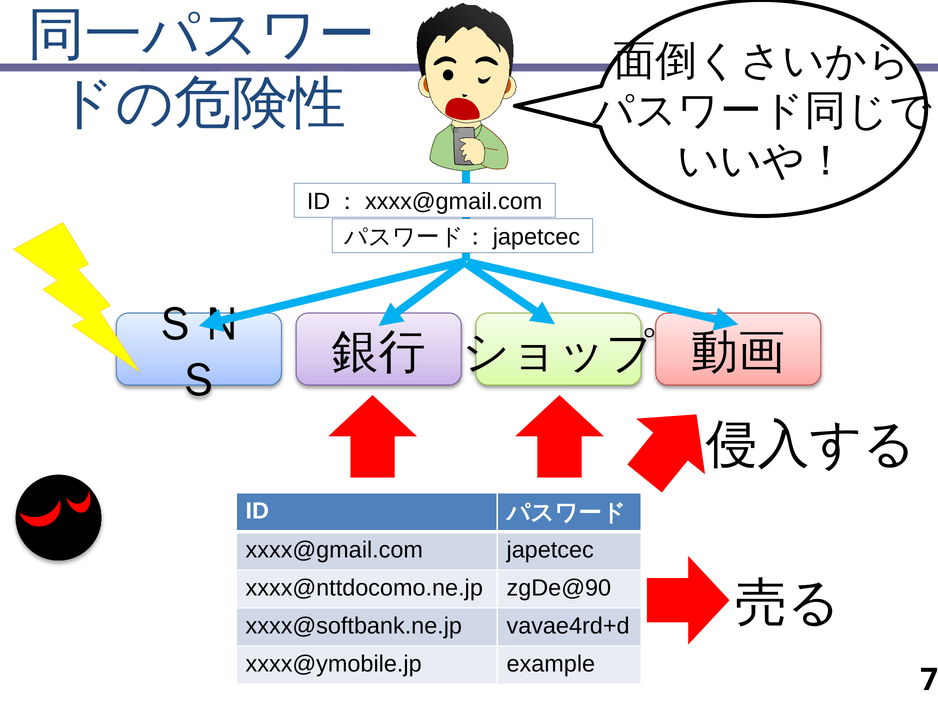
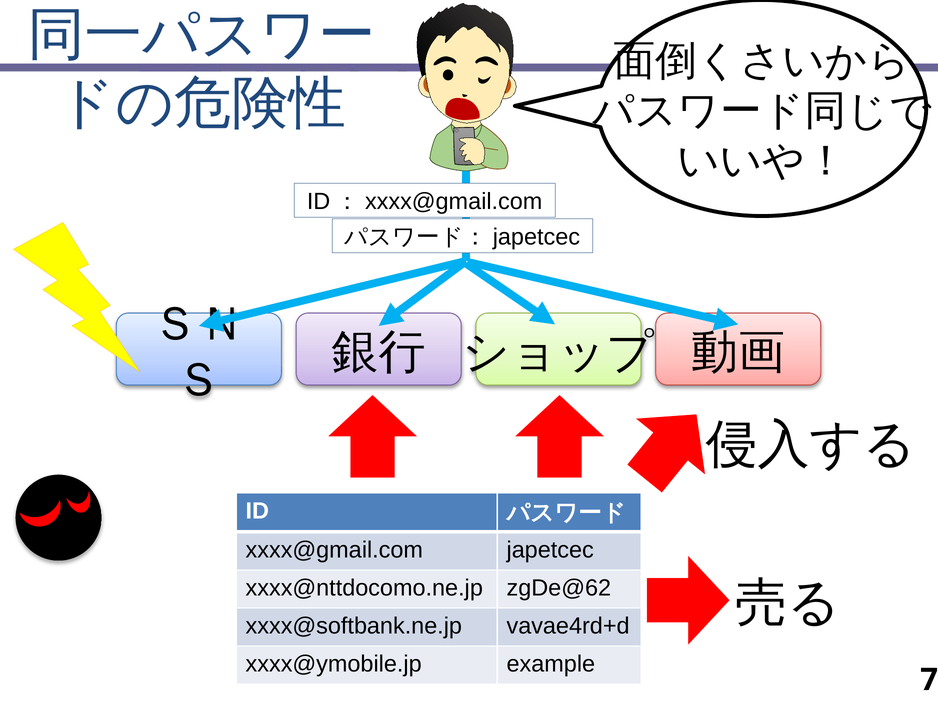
zgDe@90: zgDe@90 -> zgDe@62 (559, 589)
